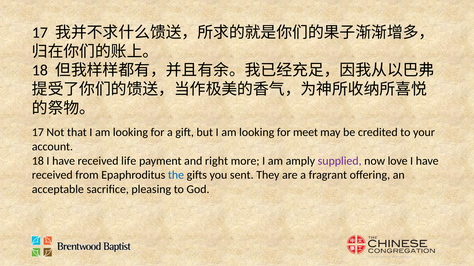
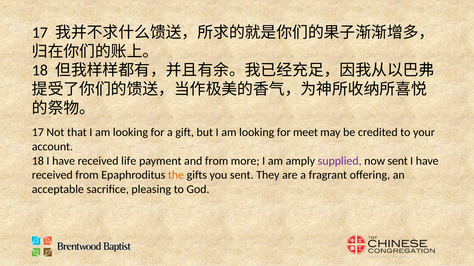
and right: right -> from (217, 161)
now love: love -> sent (398, 161)
the colour: blue -> orange (176, 175)
